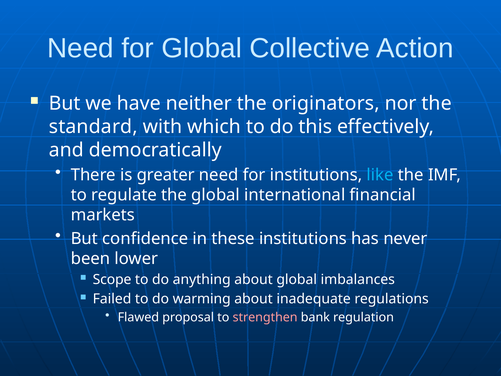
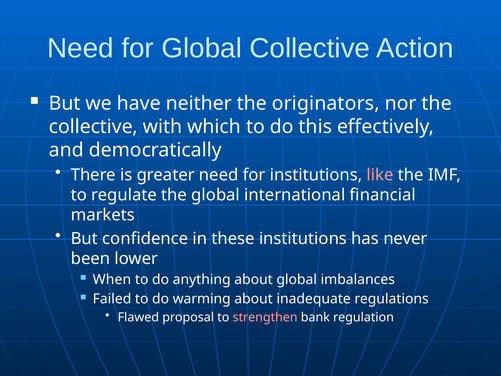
standard: standard -> collective (93, 127)
like colour: light blue -> pink (380, 175)
Scope: Scope -> When (112, 279)
